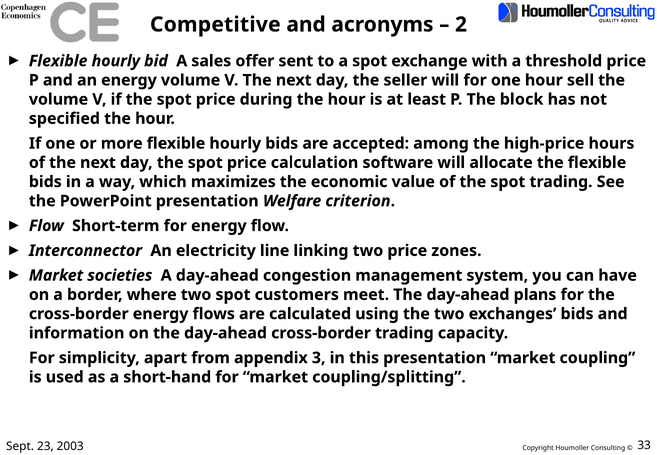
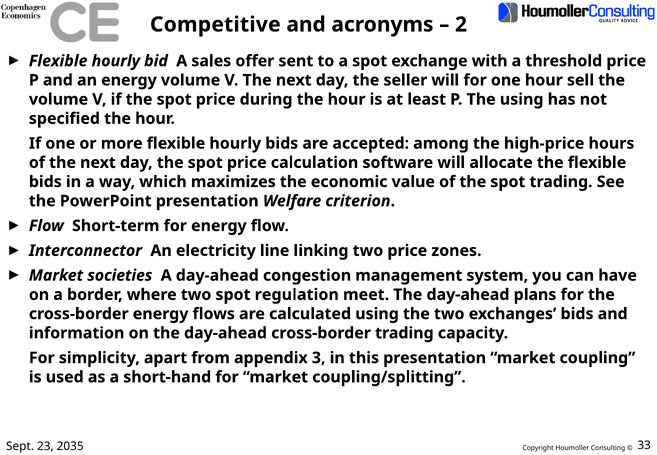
The block: block -> using (522, 99)
customers: customers -> regulation (297, 295)
2003: 2003 -> 2035 (70, 446)
